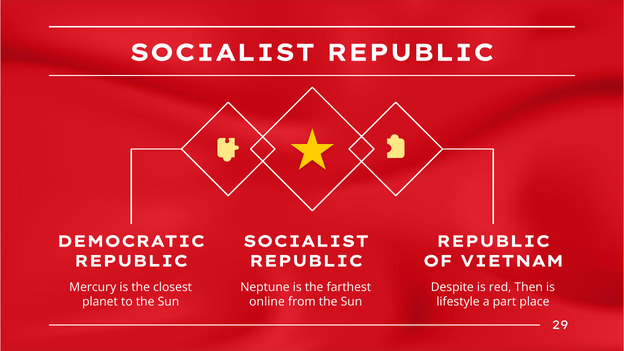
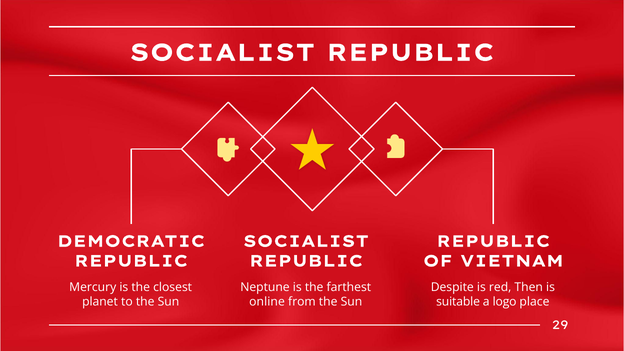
lifestyle: lifestyle -> suitable (458, 302)
part: part -> logo (505, 302)
